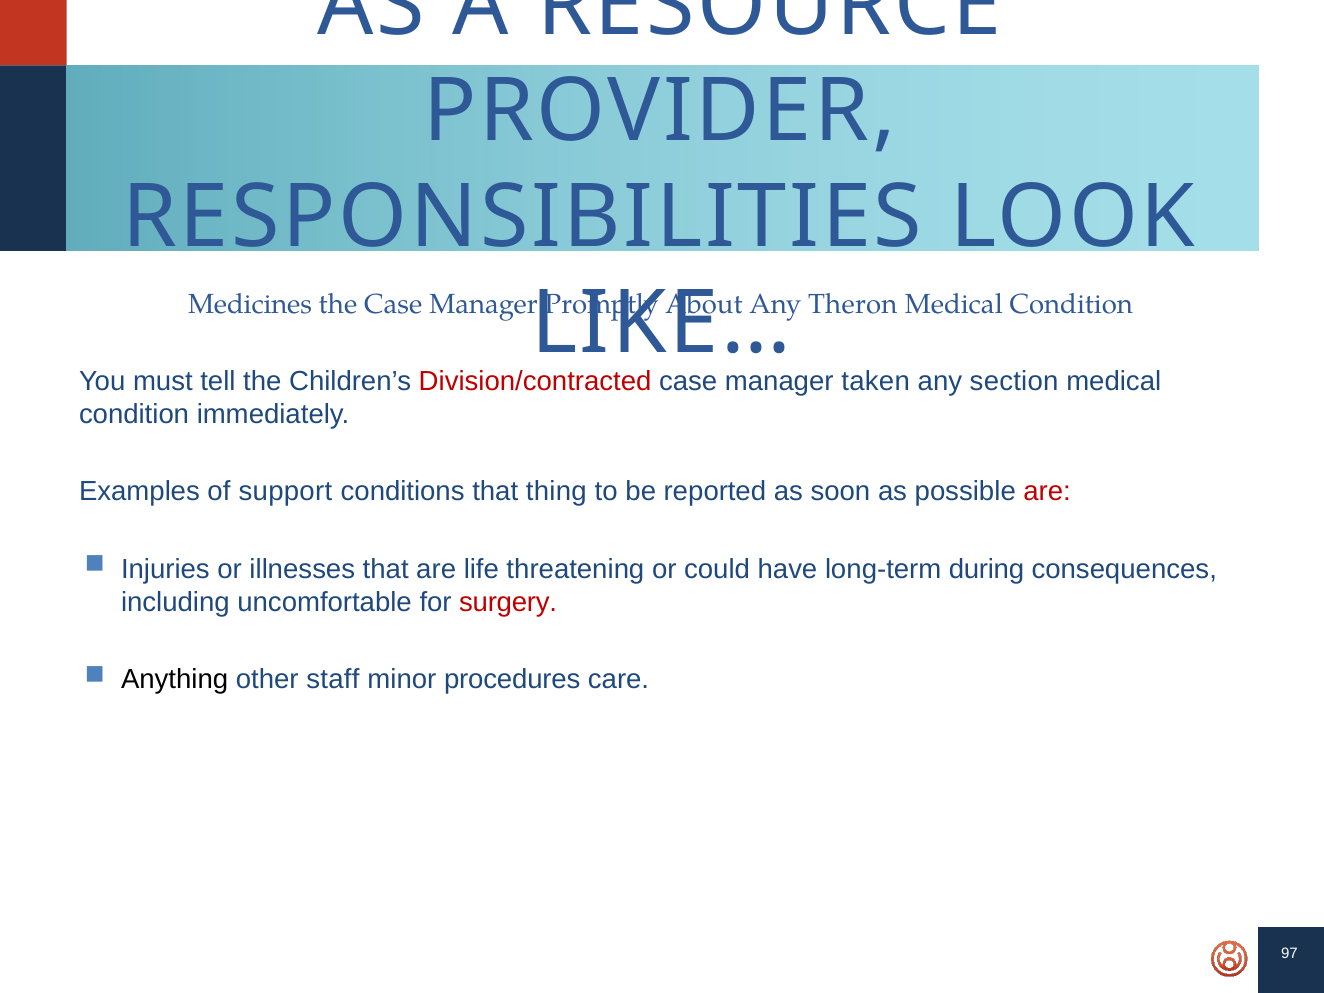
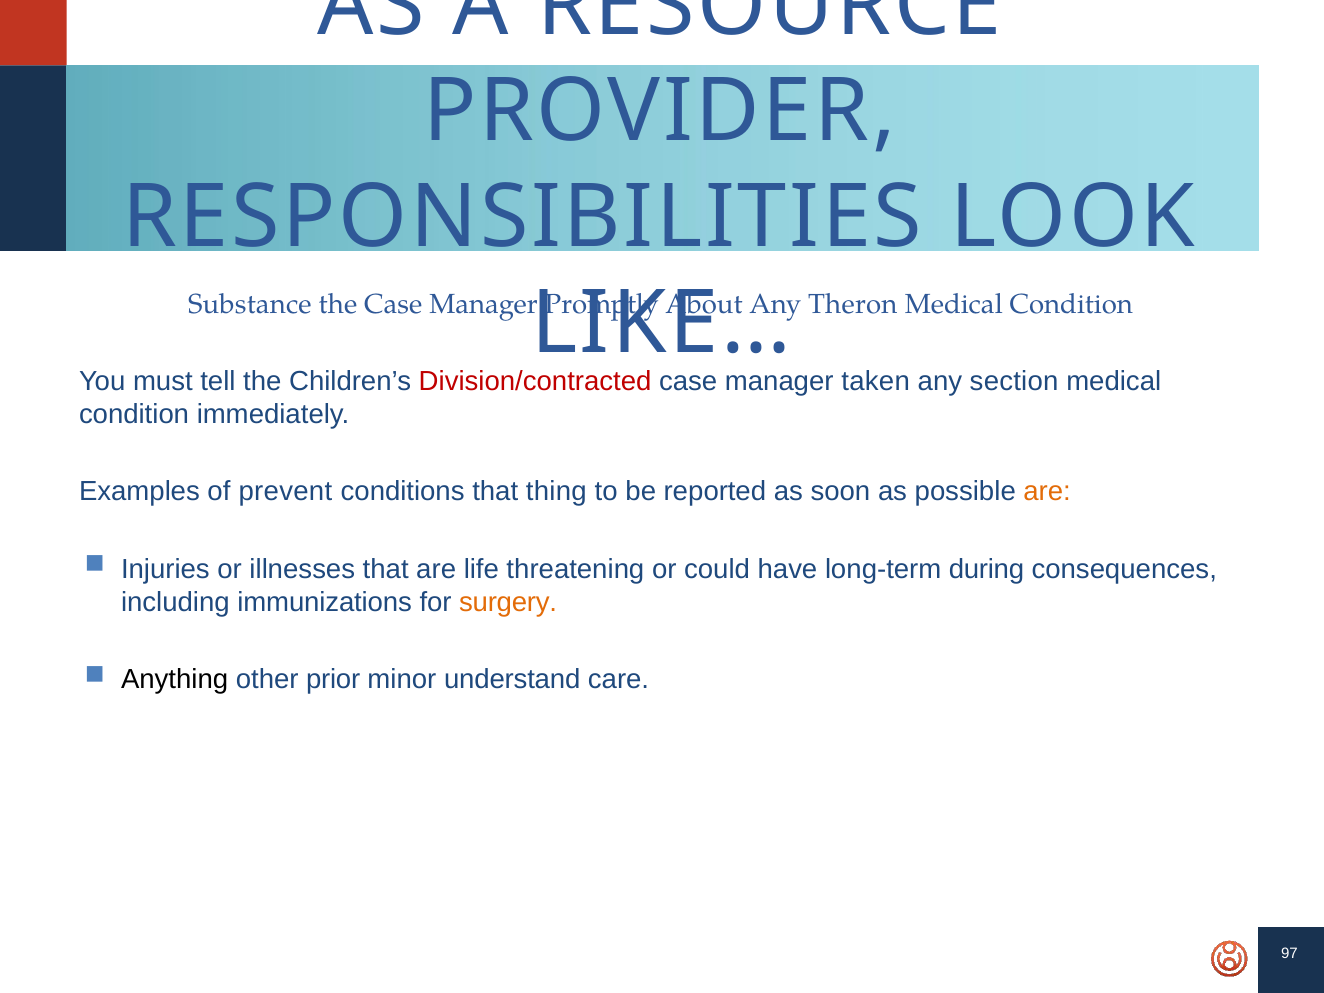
Medicines: Medicines -> Substance (250, 304)
support: support -> prevent (285, 492)
are colour: red -> orange (1047, 492)
uncomfortable: uncomfortable -> immunizations (325, 602)
surgery colour: red -> orange (508, 602)
staff: staff -> prior (333, 679)
procedures: procedures -> understand (512, 679)
